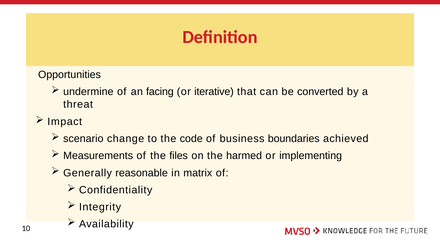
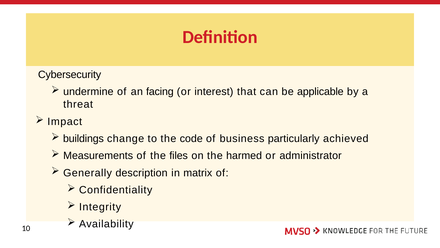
Opportunities: Opportunities -> Cybersecurity (70, 75)
iterative: iterative -> interest (214, 92)
converted: converted -> applicable (320, 92)
scenario: scenario -> buildings (83, 138)
boundaries: boundaries -> particularly (294, 138)
implementing: implementing -> administrator (311, 155)
reasonable: reasonable -> description (142, 173)
